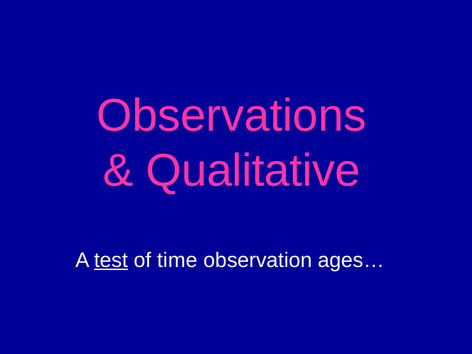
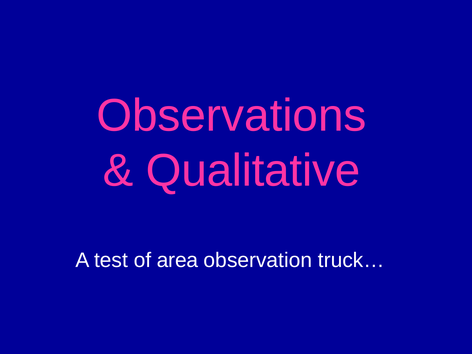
test underline: present -> none (111, 260)
time: time -> area (178, 260)
ages…: ages… -> truck… (351, 260)
